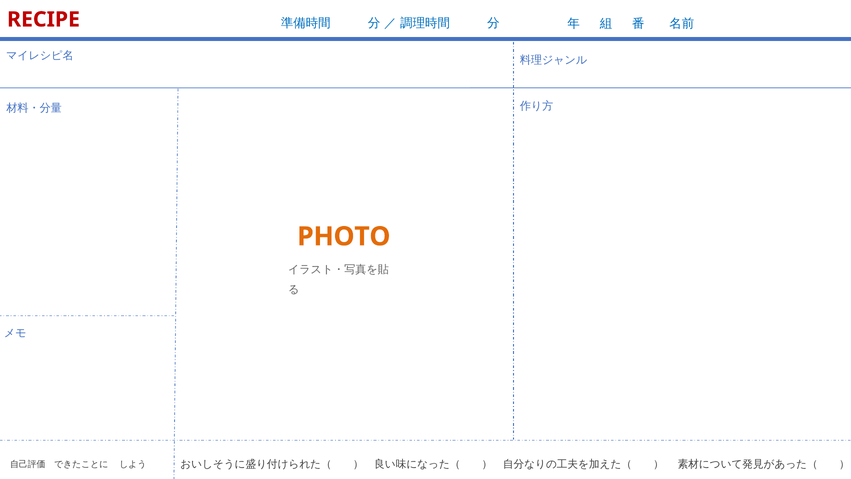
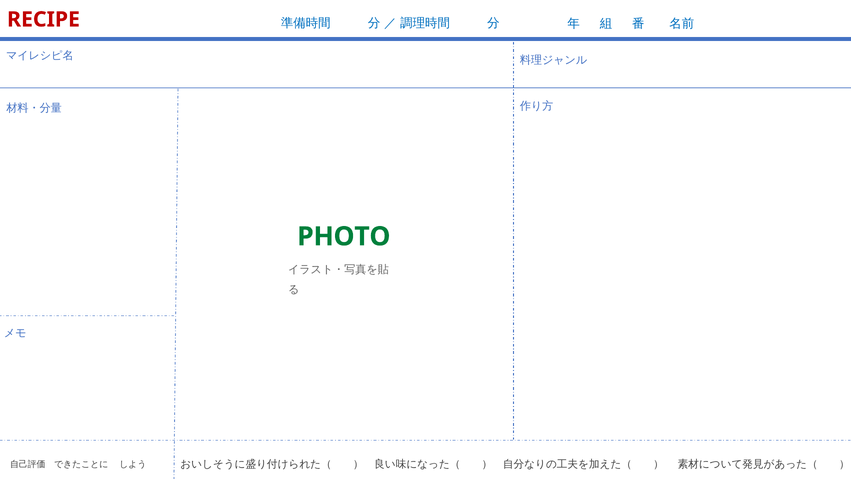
PHOTO colour: orange -> green (344, 236)
